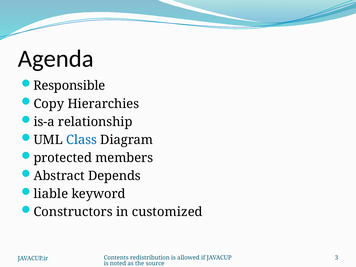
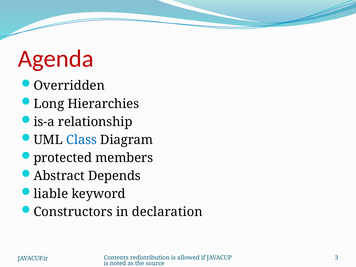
Agenda colour: black -> red (56, 59)
Responsible: Responsible -> Overridden (69, 86)
Copy: Copy -> Long (49, 104)
customized: customized -> declaration (167, 212)
